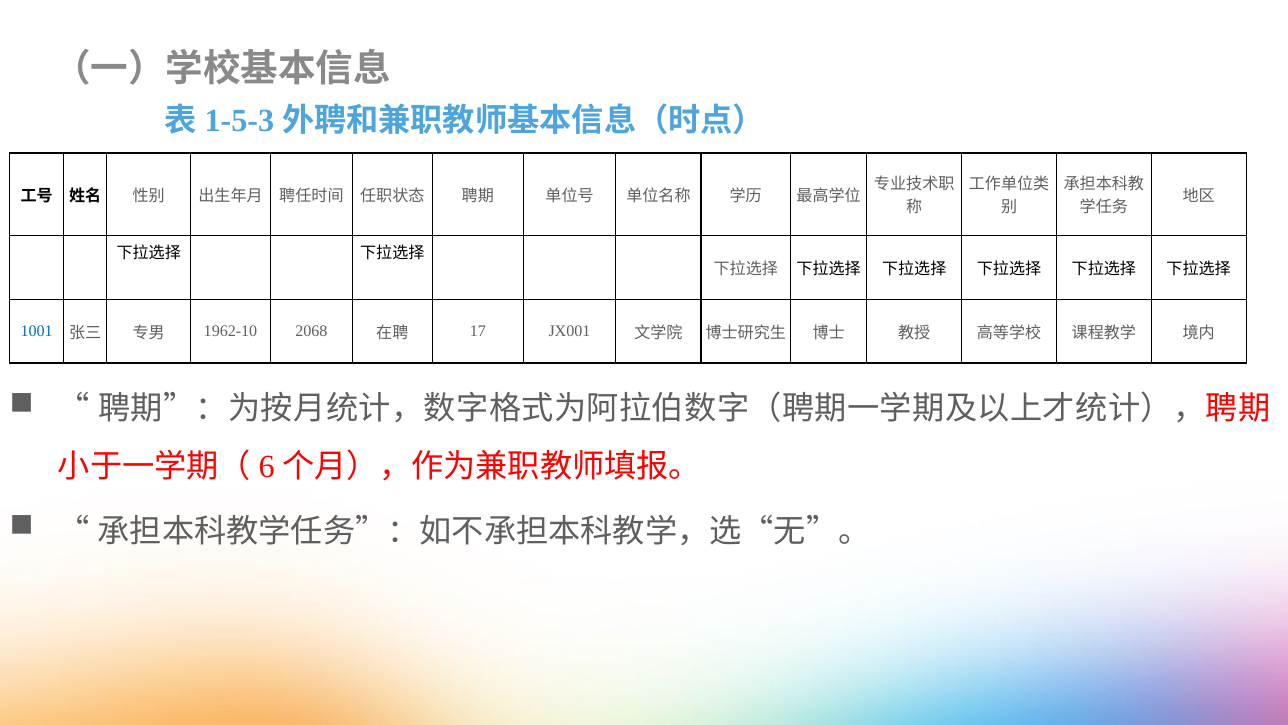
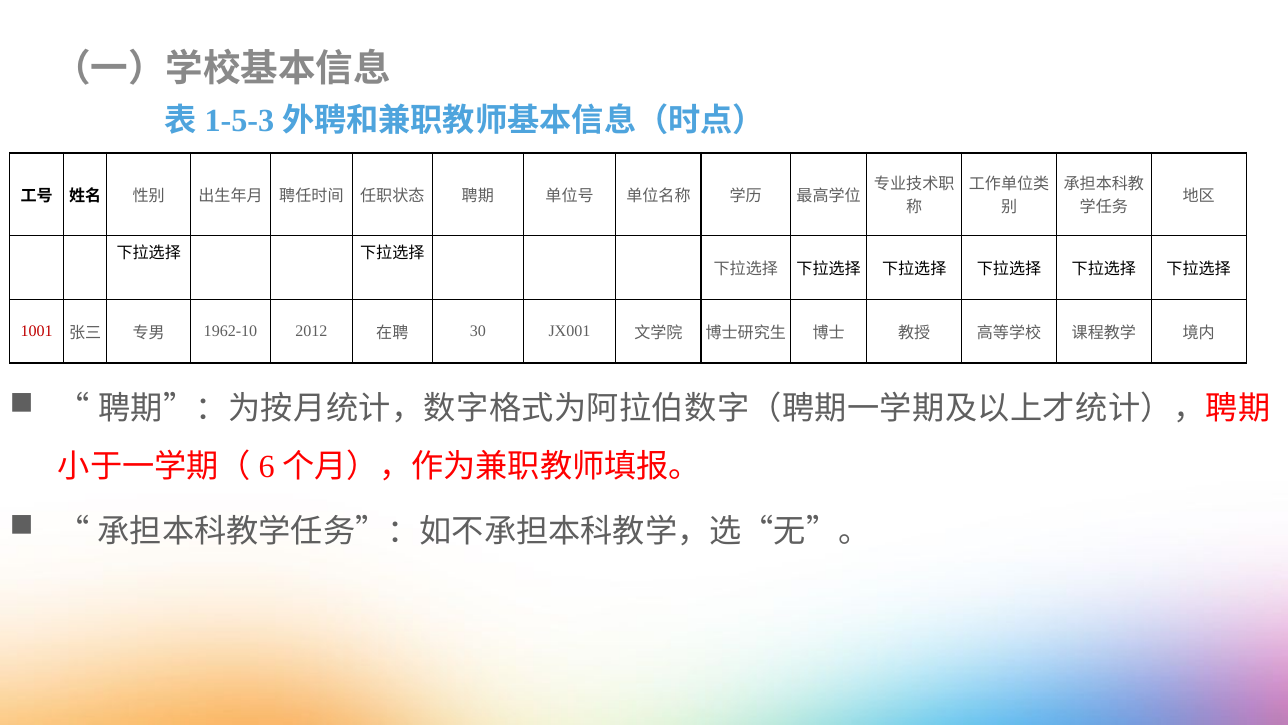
1001 colour: blue -> red (37, 331)
2068: 2068 -> 2012 (311, 331)
17: 17 -> 30 (478, 331)
